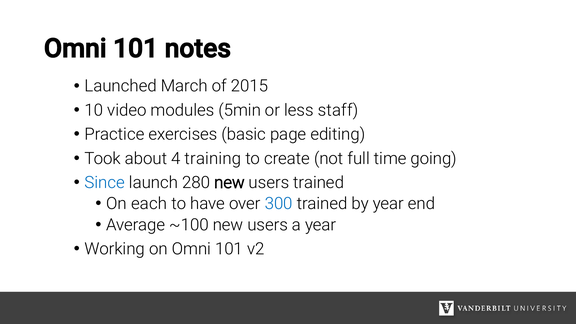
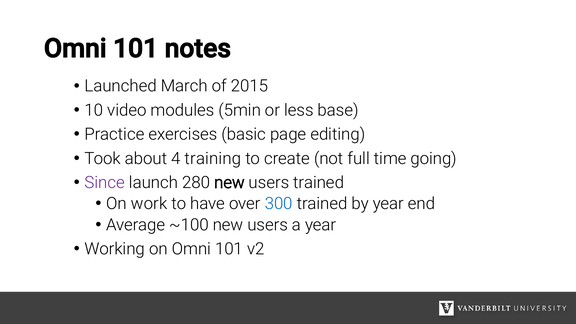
staff: staff -> base (338, 110)
Since colour: blue -> purple (105, 183)
each: each -> work (149, 204)
